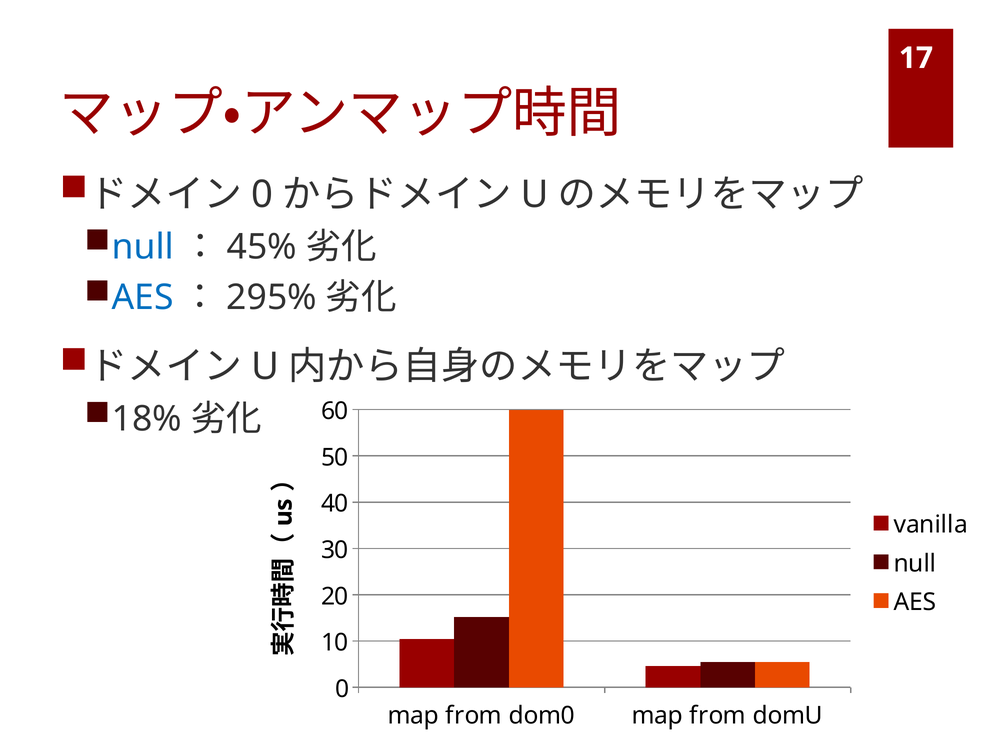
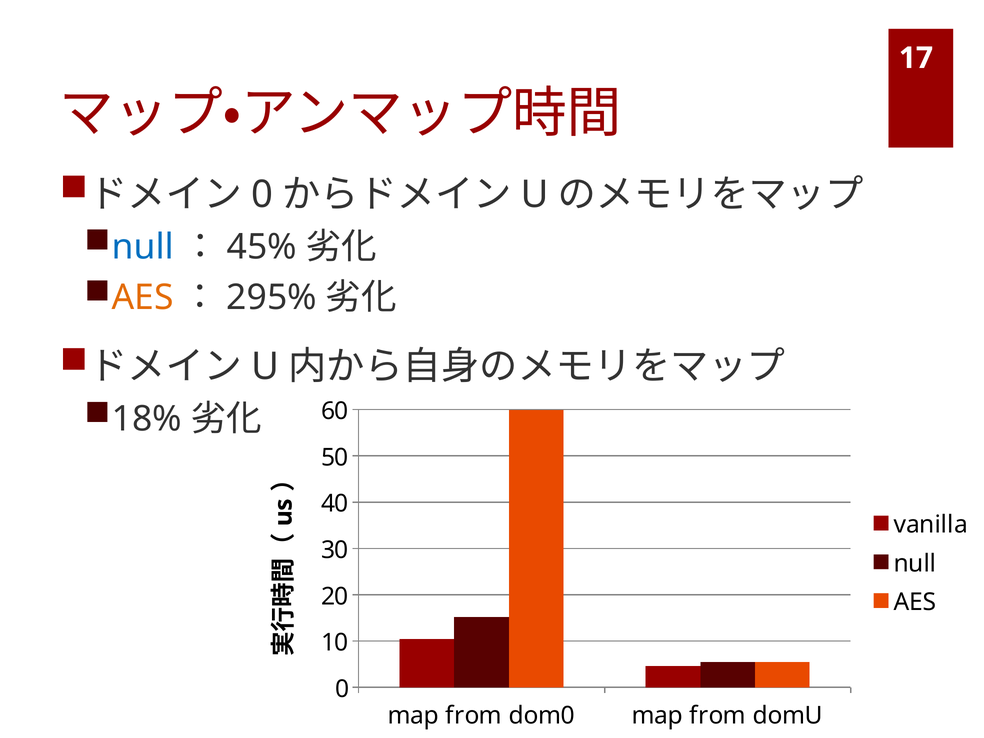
AES colour: blue -> orange (143, 298)
